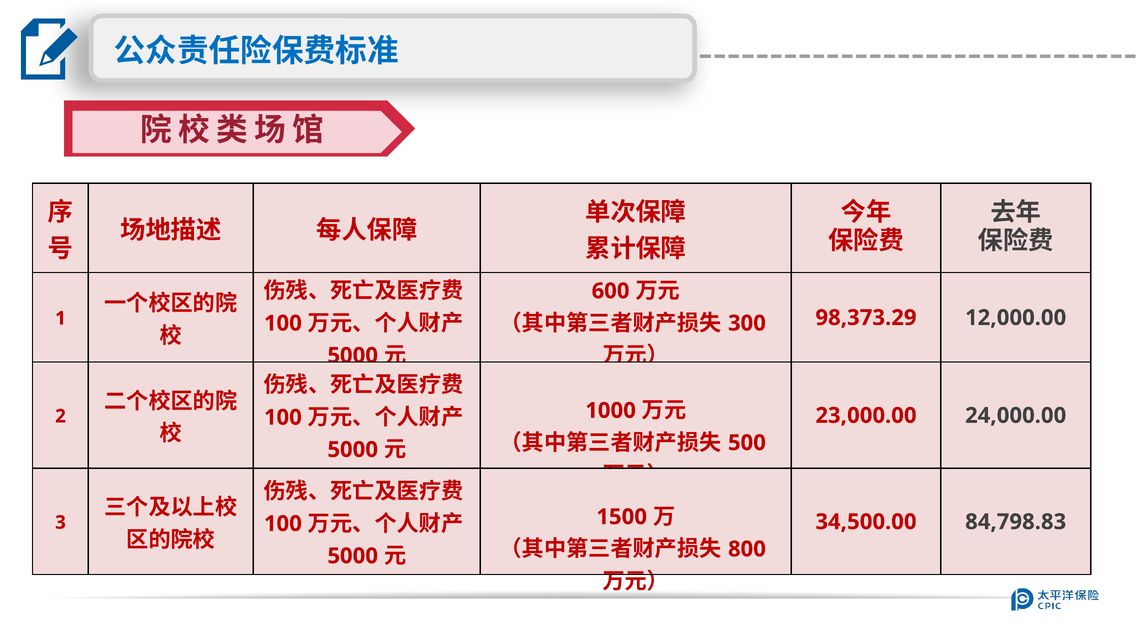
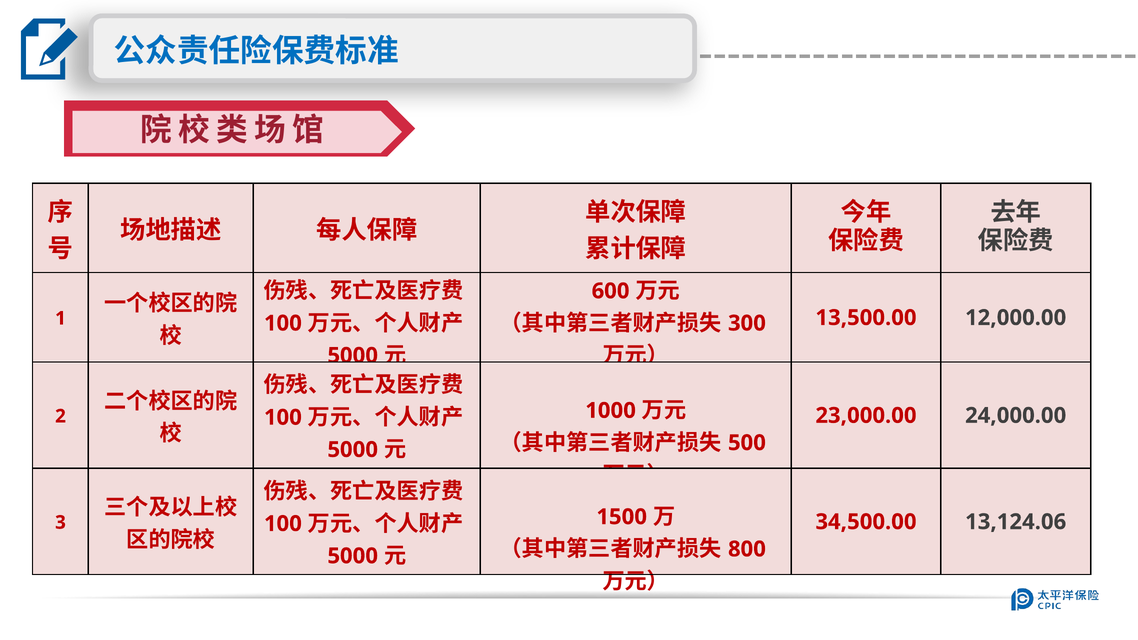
98,373.29: 98,373.29 -> 13,500.00 (866, 318)
84,798.83: 84,798.83 -> 13,124.06 (1016, 522)
